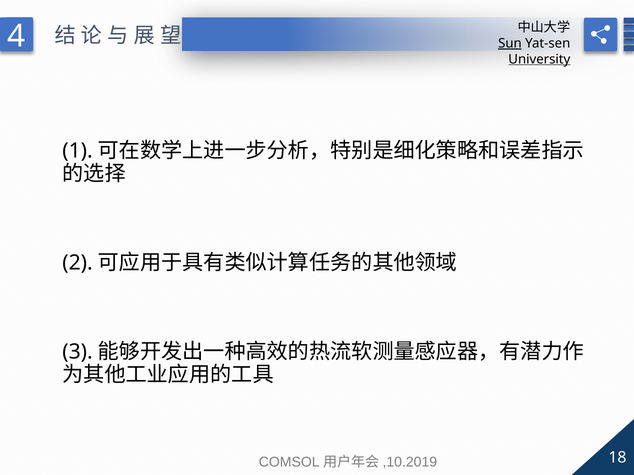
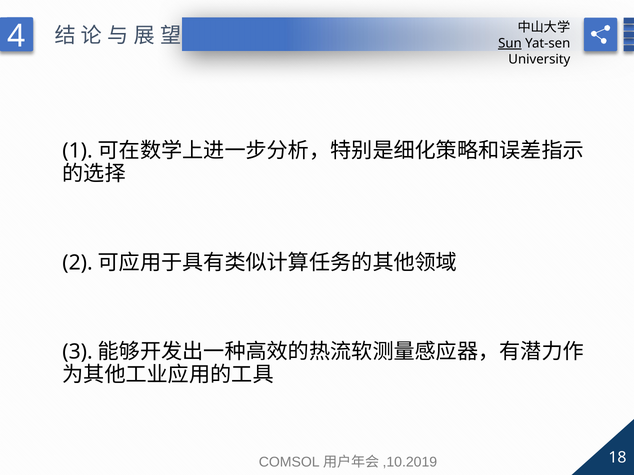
University underline: present -> none (539, 59)
